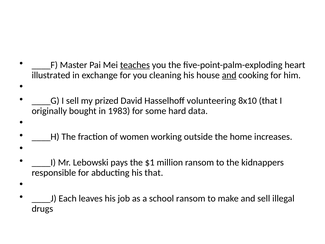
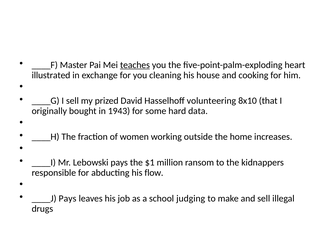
and underline: present -> none (229, 75)
1983: 1983 -> 1943 (119, 111)
his that: that -> flow (154, 173)
____J Each: Each -> Pays (68, 198)
school ransom: ransom -> judging (191, 198)
